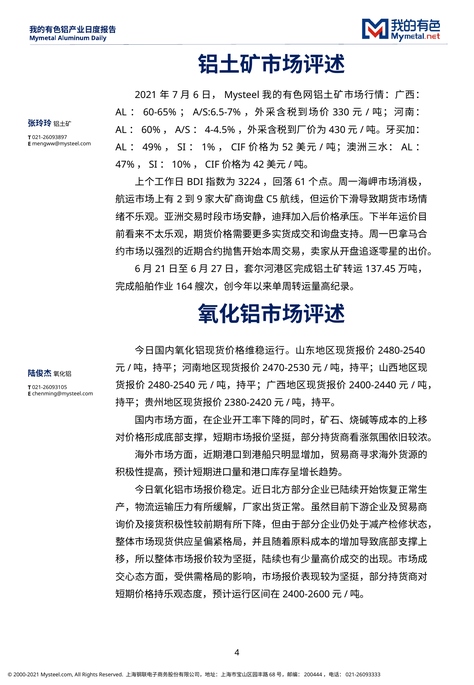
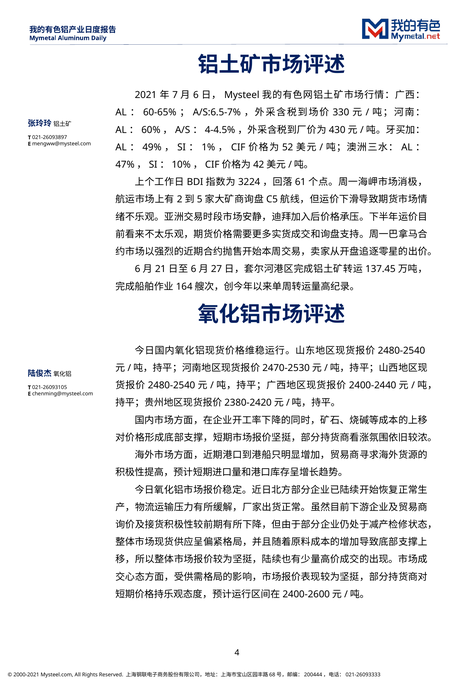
9: 9 -> 5 (200, 199)
